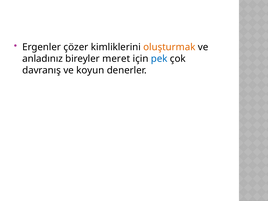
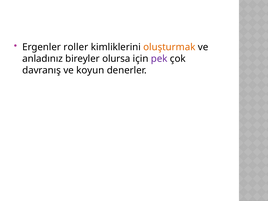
çözer: çözer -> roller (76, 47)
meret: meret -> olursa (116, 59)
pek colour: blue -> purple (159, 59)
